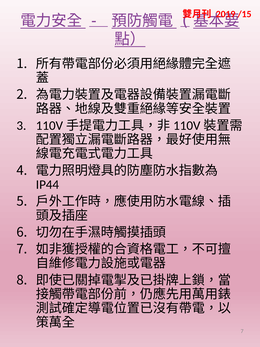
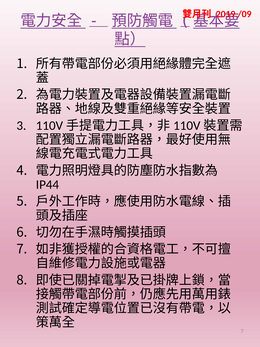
/15: /15 -> /09 (245, 14)
